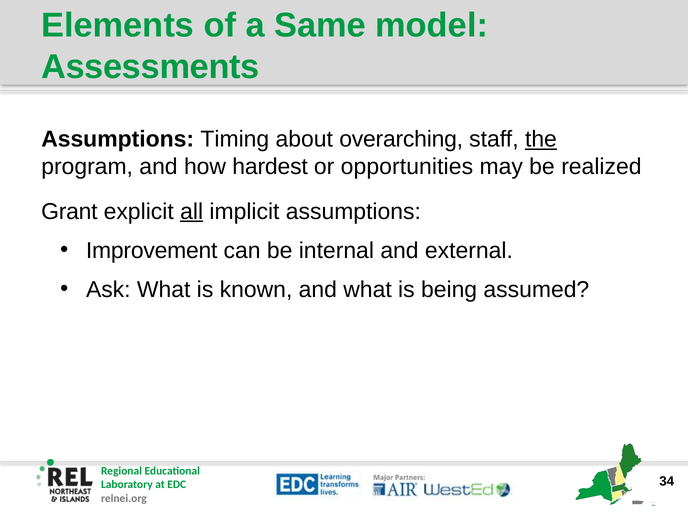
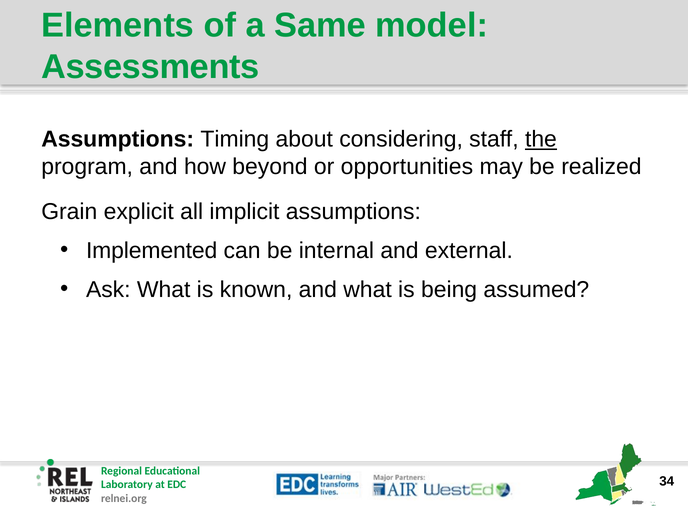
overarching: overarching -> considering (401, 139)
hardest: hardest -> beyond (270, 167)
Grant: Grant -> Grain (69, 211)
all underline: present -> none (192, 211)
Improvement: Improvement -> Implemented (152, 250)
